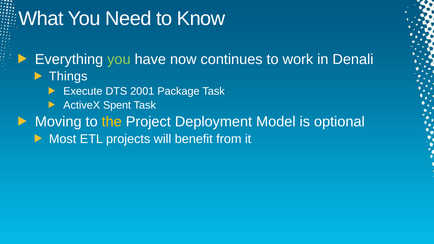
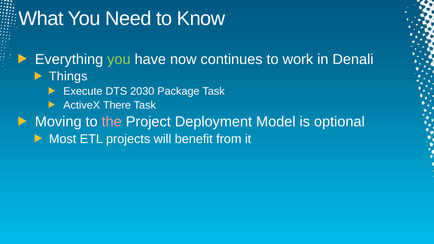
2001: 2001 -> 2030 (142, 91)
Spent: Spent -> There (117, 105)
the colour: yellow -> pink (112, 122)
